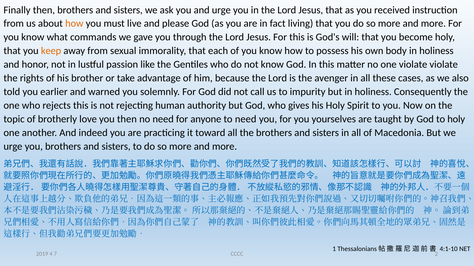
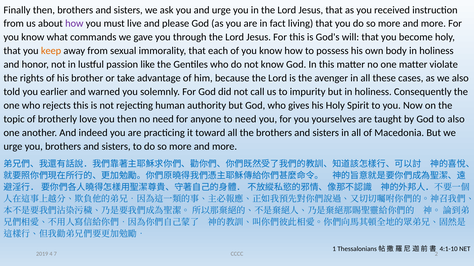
how colour: orange -> purple (74, 24)
one violate: violate -> matter (413, 65)
to holy: holy -> also (456, 119)
